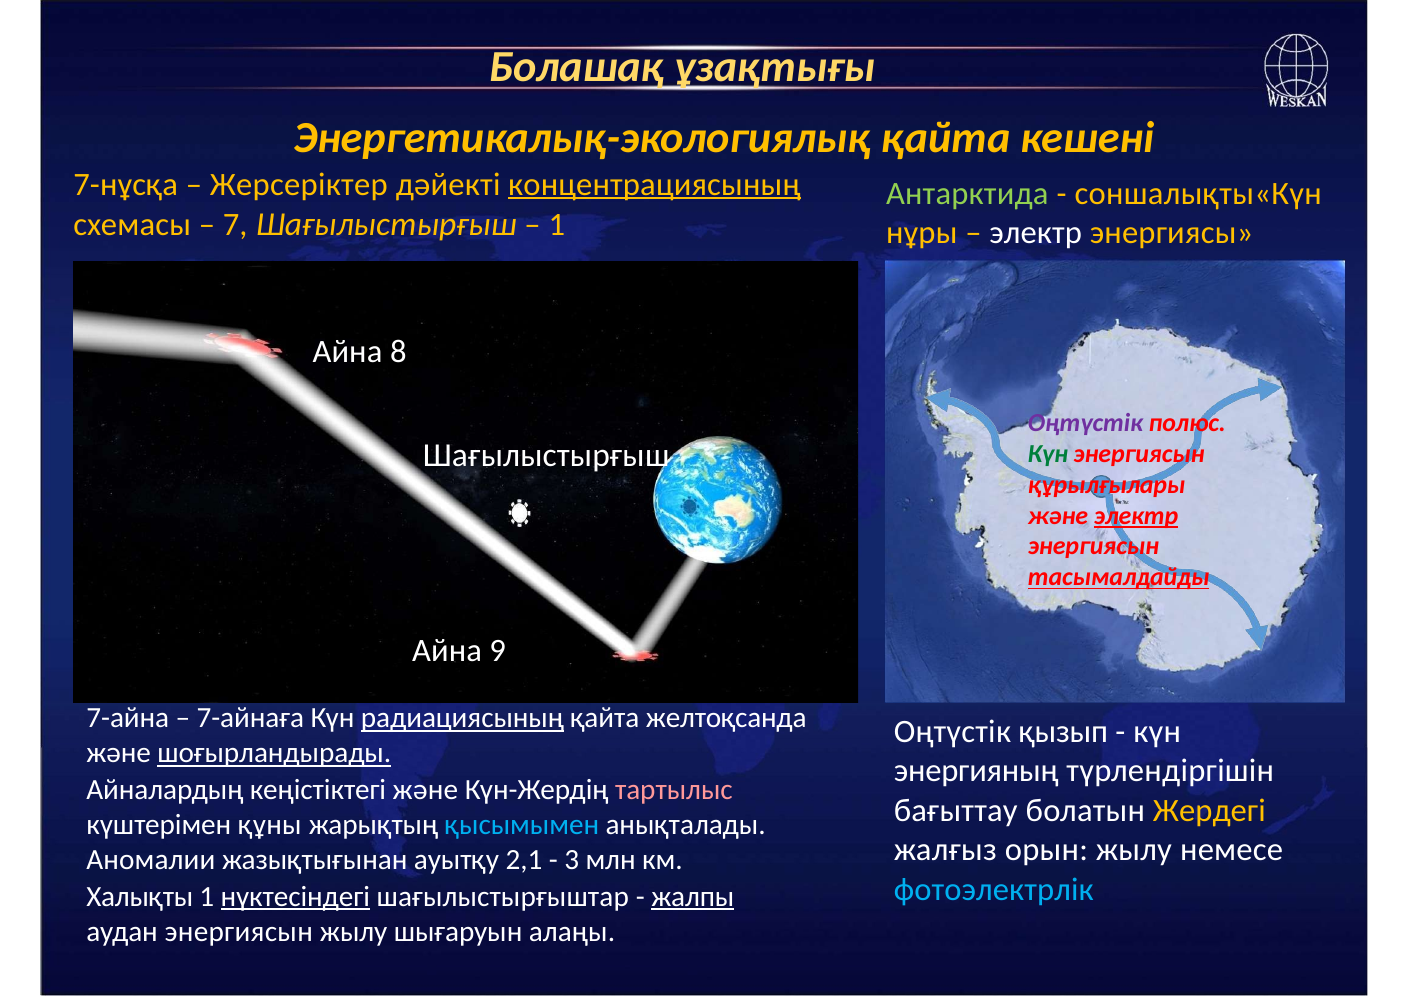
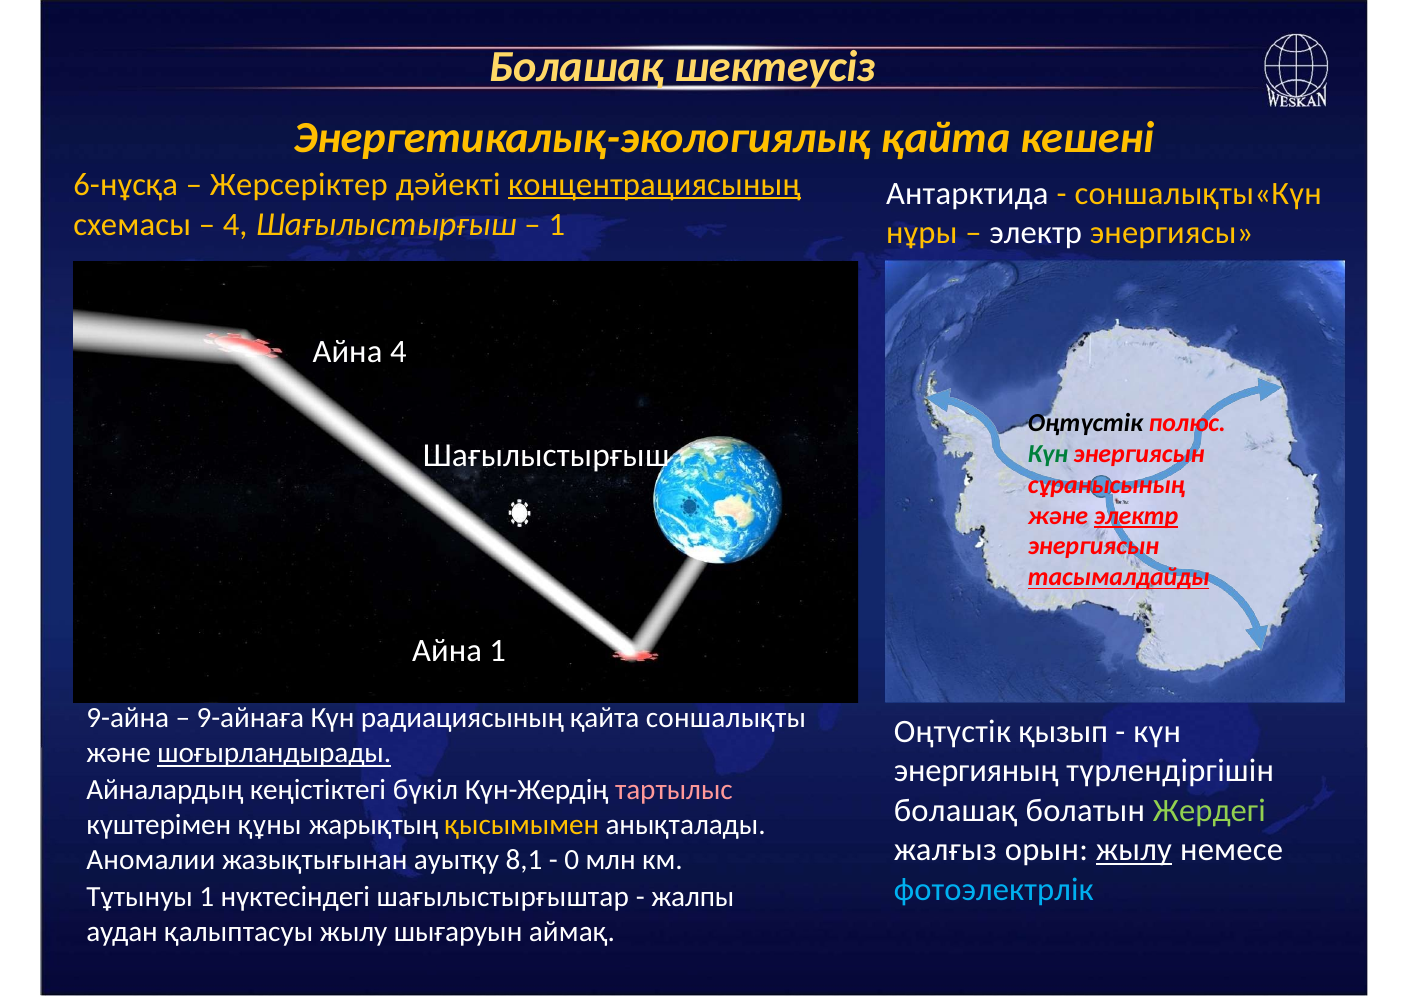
ұзақтығы: ұзақтығы -> шектеусіз (775, 67)
7-нұсқа: 7-нұсқа -> 6-нұсқа (126, 184)
Антарктида colour: light green -> white (967, 193)
7: 7 -> 4 (235, 225)
Айна 8: 8 -> 4 (398, 351)
Оңтүстік colour: purple -> black (1085, 423)
құрылғылары: құрылғылары -> сұранысының (1107, 485)
Айна 9: 9 -> 1 (498, 651)
7-айна: 7-айна -> 9-айна (128, 718)
7-айнаға: 7-айнаға -> 9-айнаға (250, 718)
радиациясының underline: present -> none (462, 718)
желтоқсанда: желтоқсанда -> соншалықты (726, 718)
кеңістіктегі және: және -> бүкіл (425, 790)
бағыттау: бағыттау -> болашақ (956, 810)
Жердегі colour: yellow -> light green (1209, 810)
қысымымен colour: light blue -> yellow (522, 825)
жылу underline: none -> present (1134, 850)
2,1: 2,1 -> 8,1 (524, 860)
3: 3 -> 0 (572, 860)
Халықты: Халықты -> Тұтынуы (140, 897)
нүктесіндегі underline: present -> none (295, 897)
жалпы underline: present -> none (693, 897)
аудан энергиясын: энергиясын -> қалыптасуы (239, 932)
алаңы: алаңы -> аймақ (572, 932)
